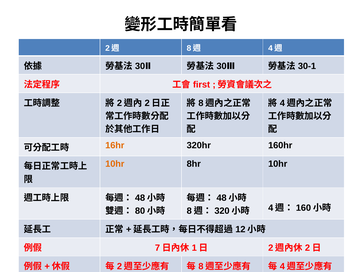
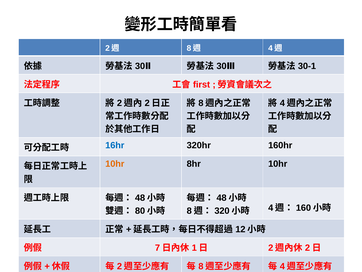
16hr colour: orange -> blue (115, 145)
